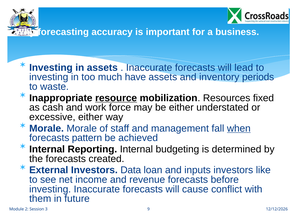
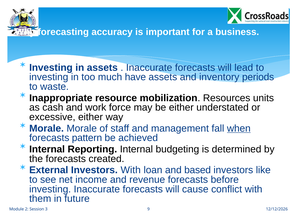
resource underline: present -> none (116, 98)
fixed: fixed -> units (263, 98)
Investors Data: Data -> With (131, 170)
inputs: inputs -> based (198, 170)
